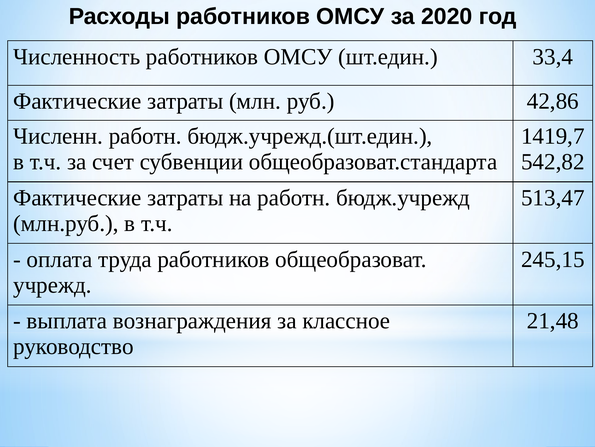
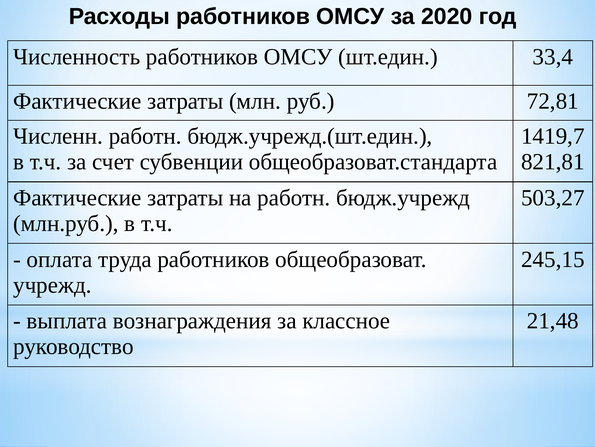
42,86: 42,86 -> 72,81 (553, 101)
542,82: 542,82 -> 821,81 (553, 162)
513,47: 513,47 -> 503,27 (553, 197)
